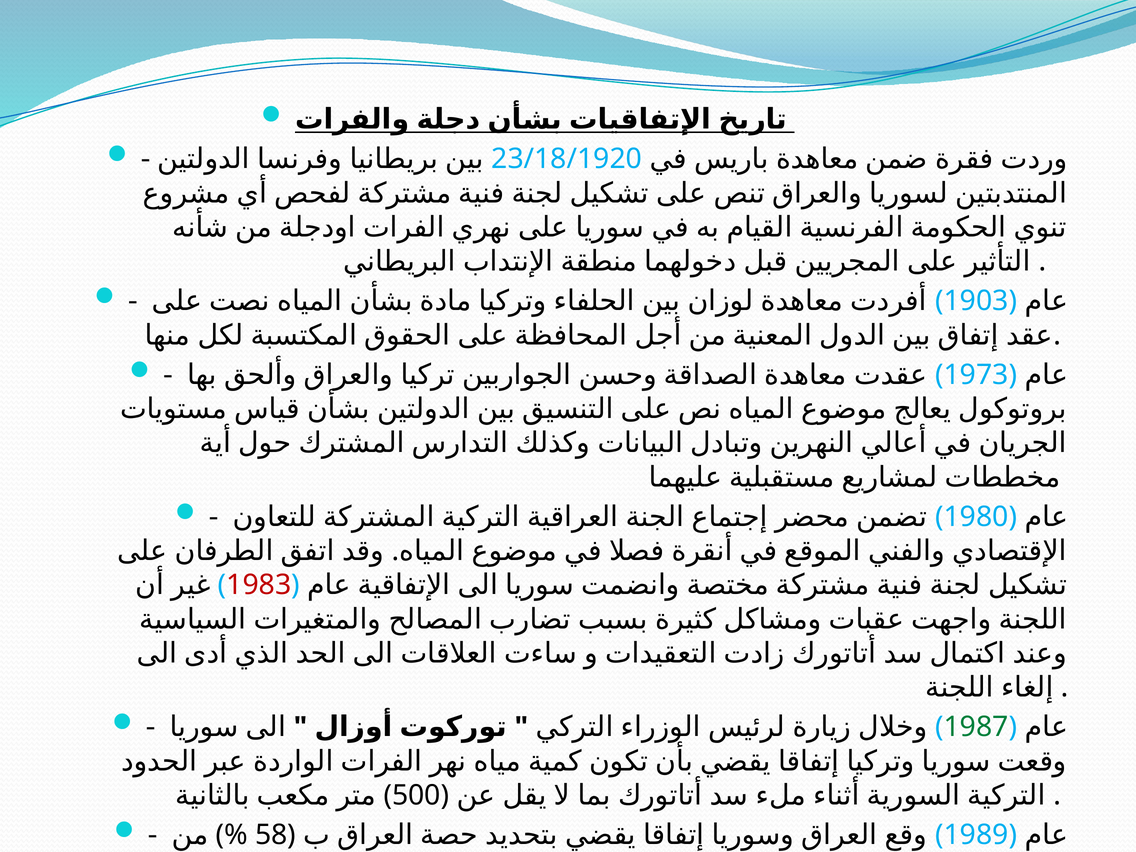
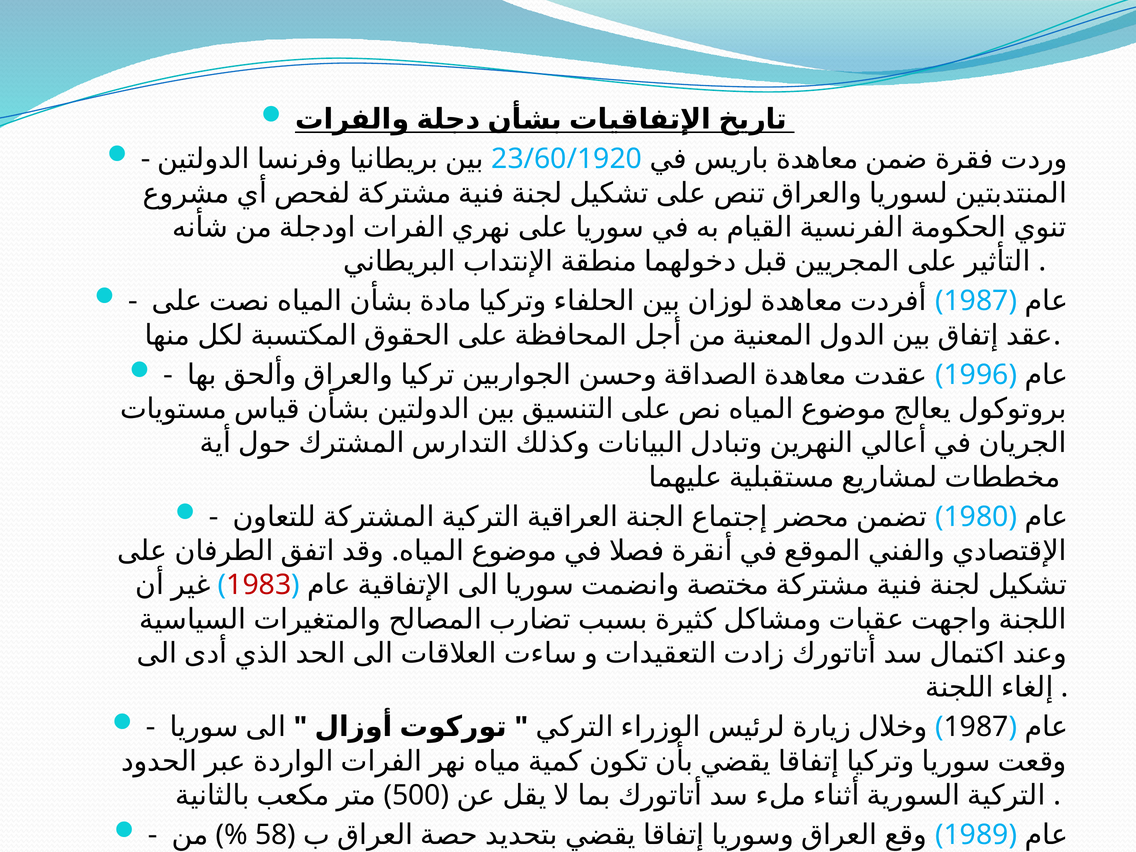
23/18/1920: 23/18/1920 -> 23/60/1920 (567, 159)
1903: 1903 -> 1987 (976, 301)
1973: 1973 -> 1996 (976, 375)
1987 colour: green -> black (976, 727)
